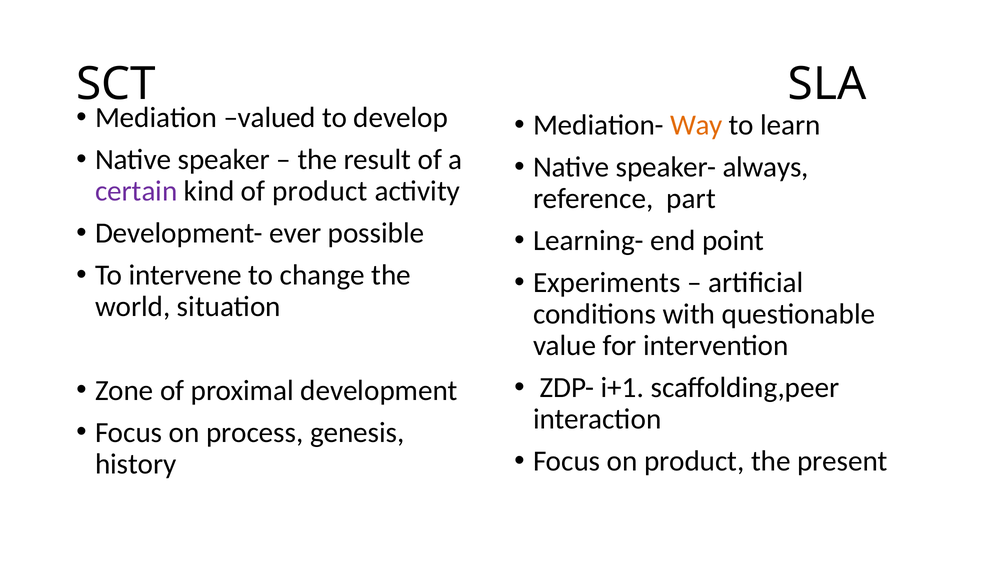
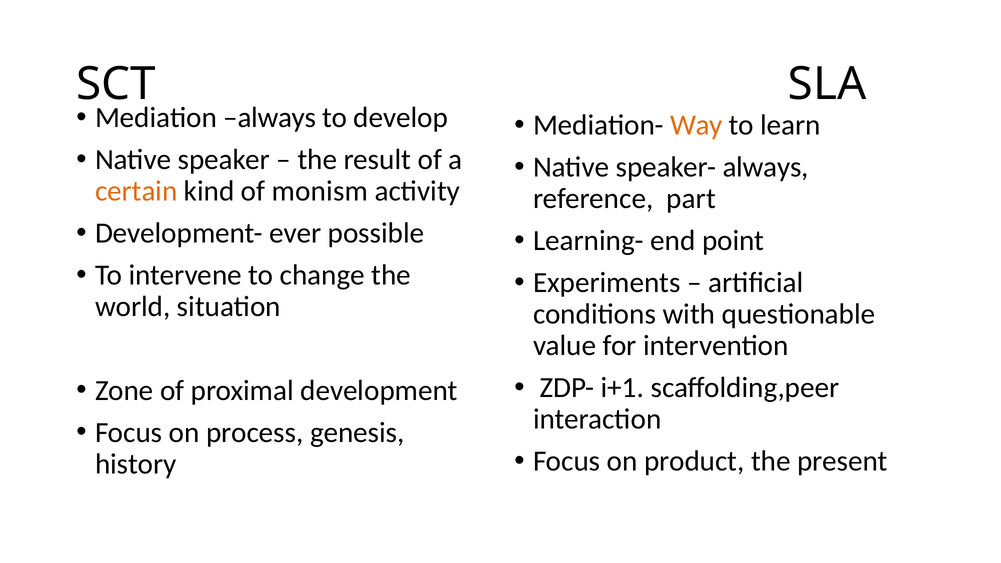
Mediation valued: valued -> always (270, 118)
certain colour: purple -> orange (136, 191)
of product: product -> monism (320, 191)
